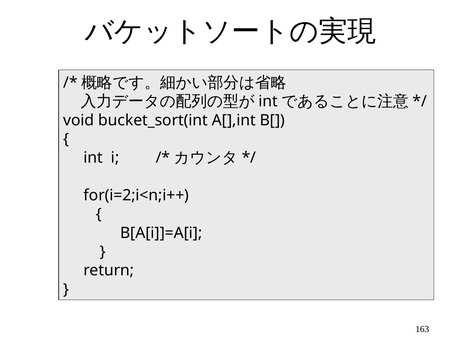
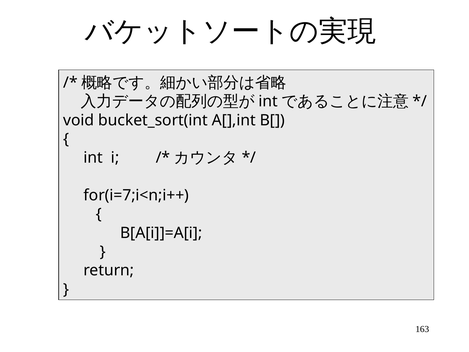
for(i=2;i<n;i++: for(i=2;i<n;i++ -> for(i=7;i<n;i++ (136, 195)
